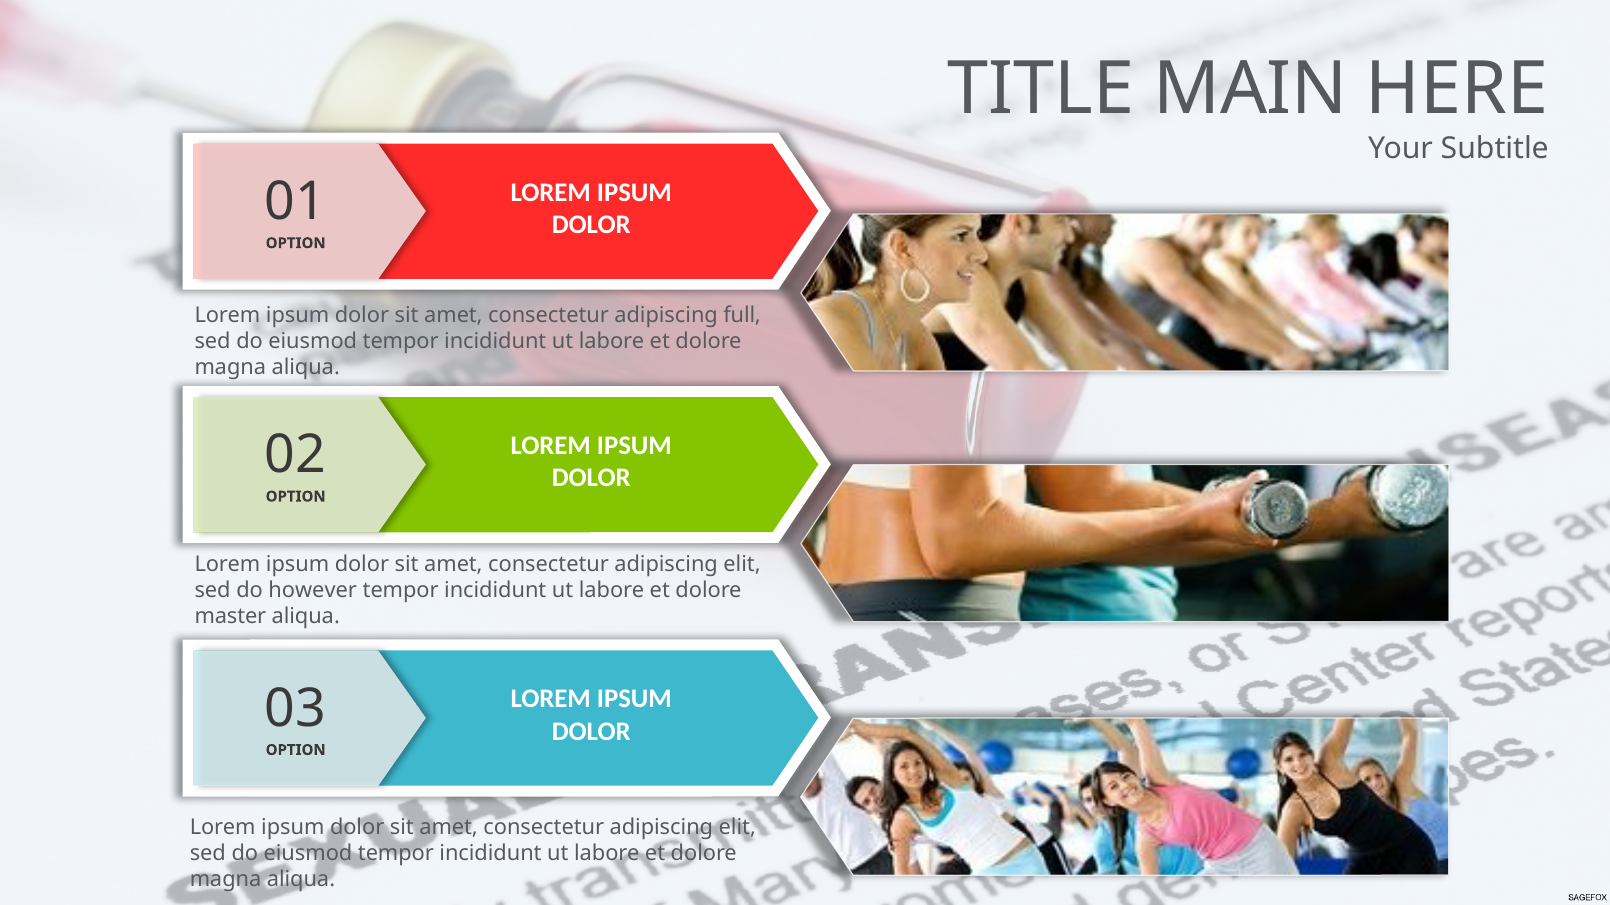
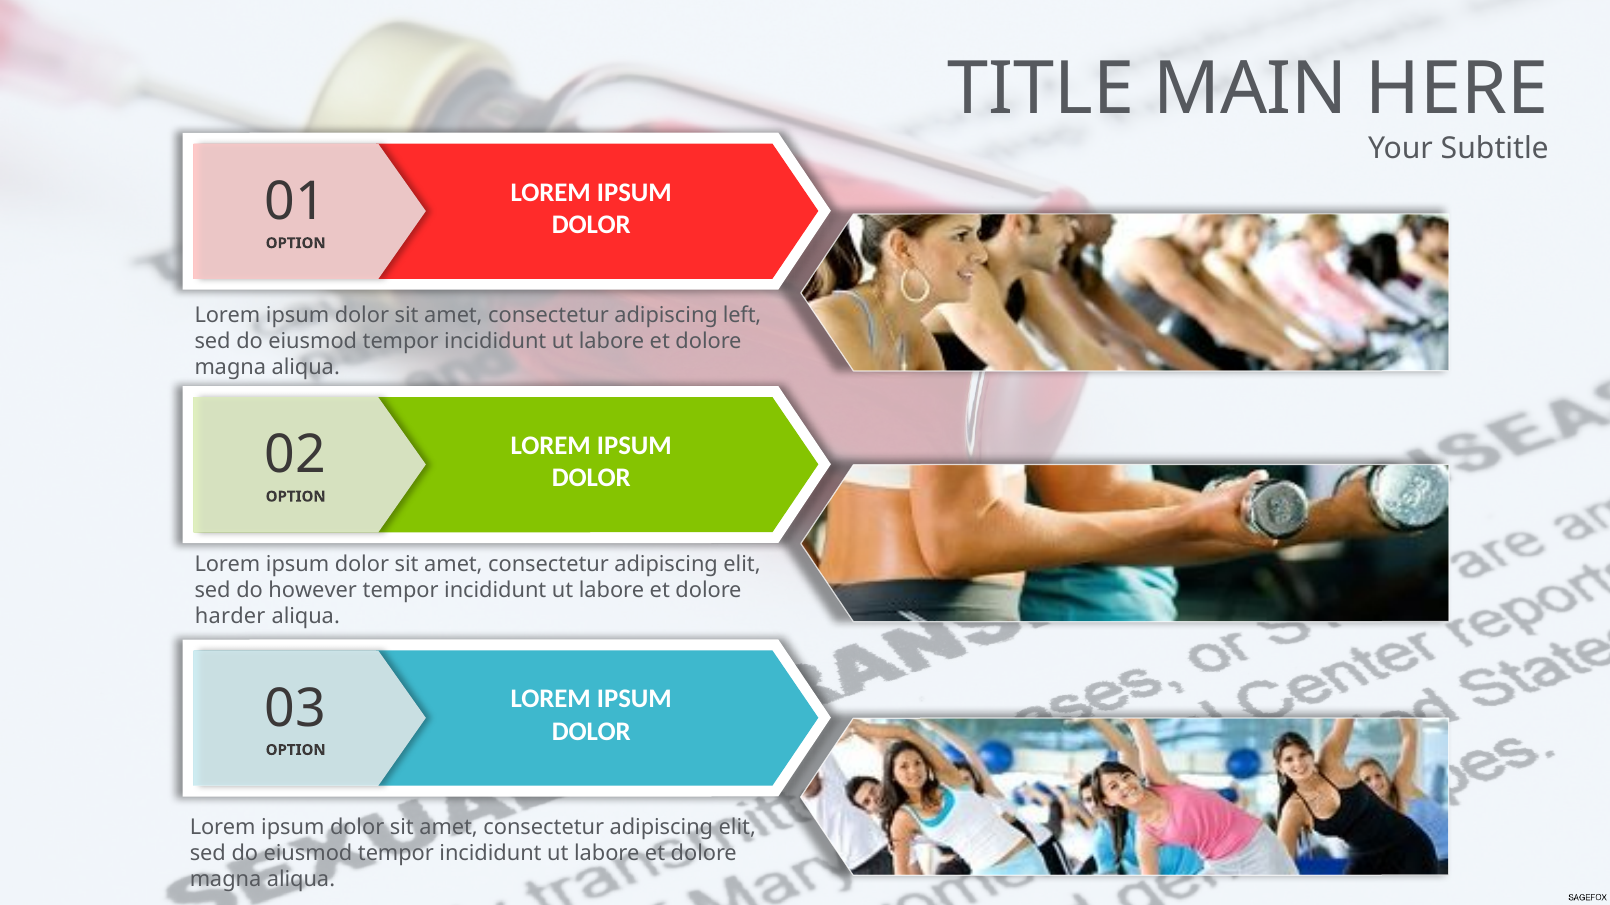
full: full -> left (742, 316)
master: master -> harder (230, 617)
